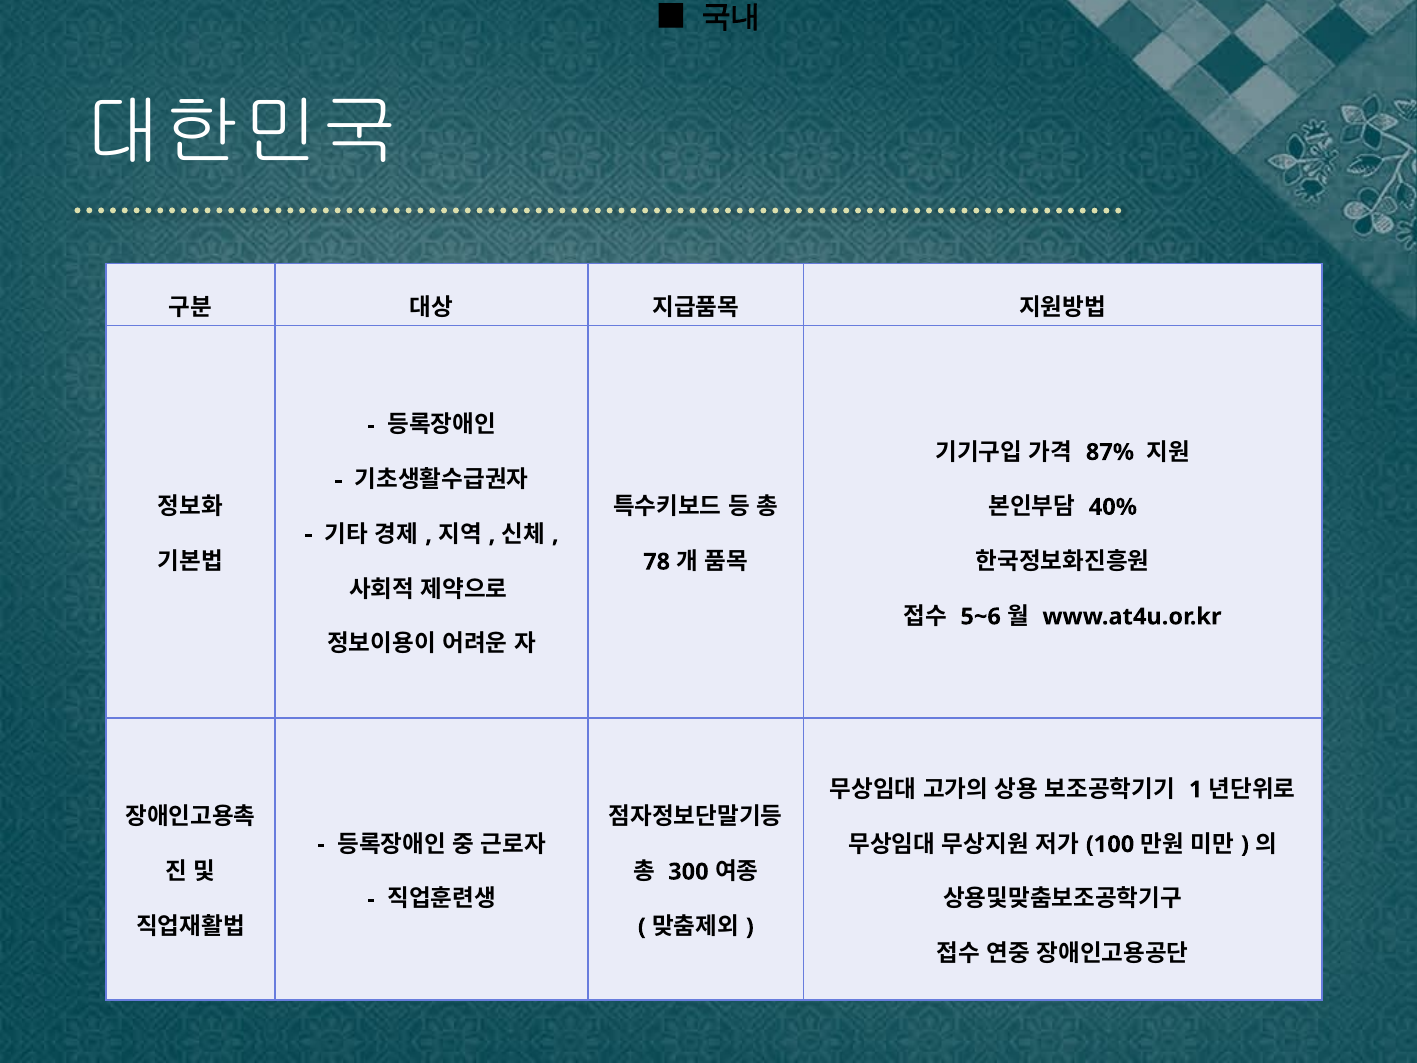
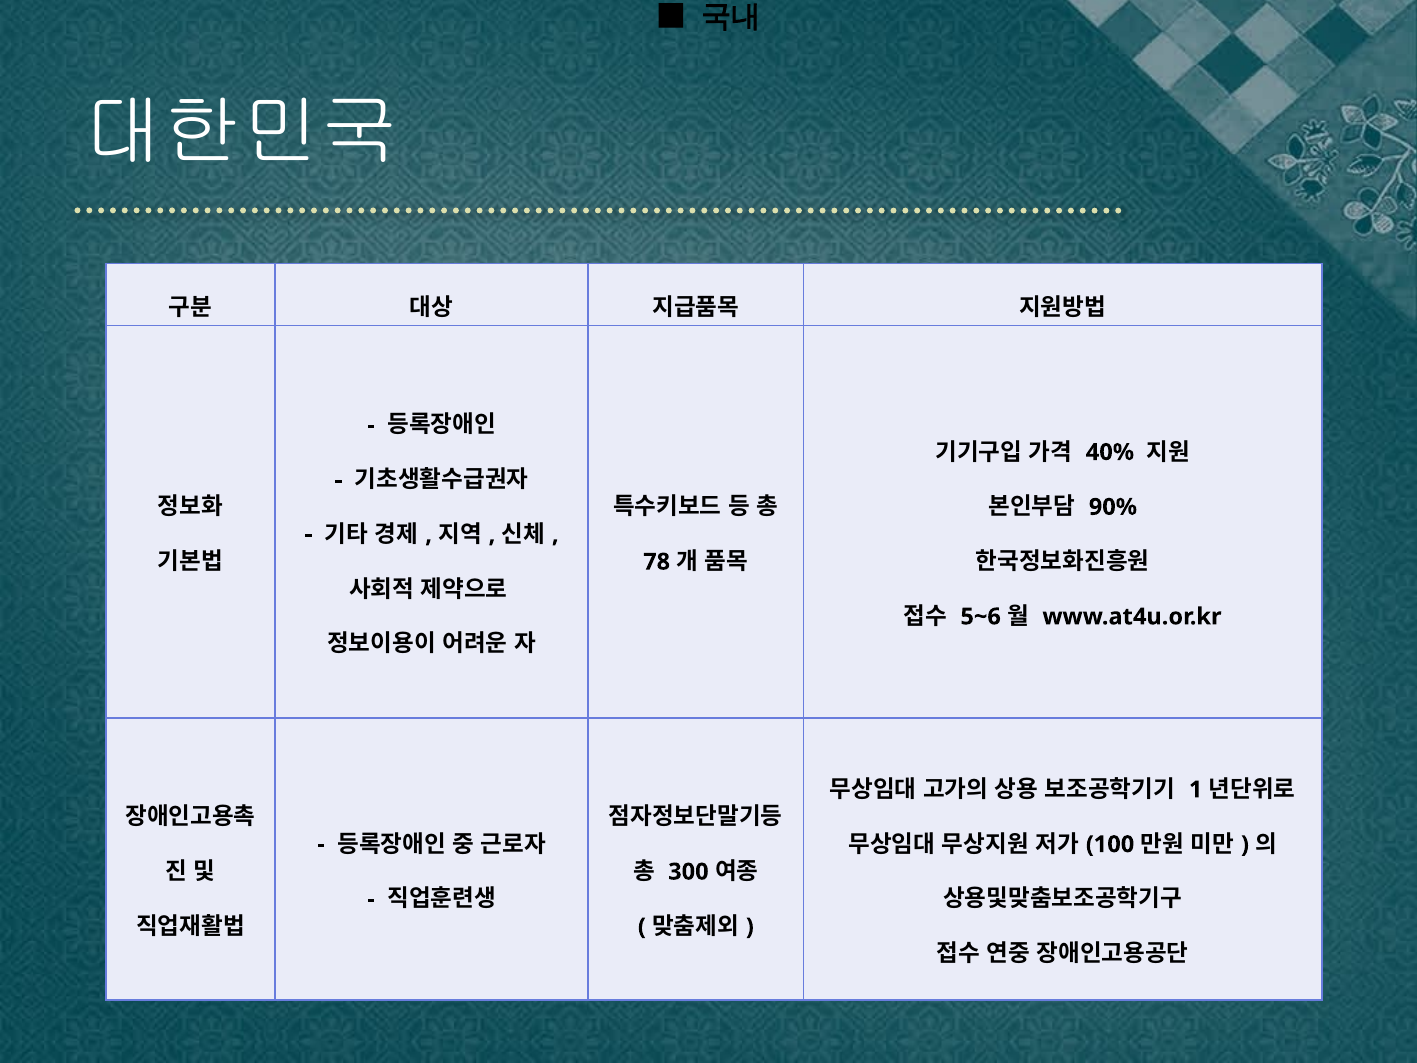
87%: 87% -> 40% (1110, 452)
40%: 40% -> 90% (1113, 507)
